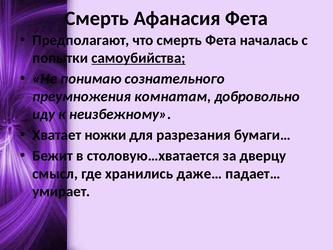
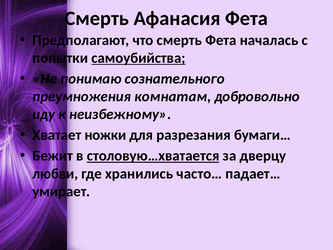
столовую…хватается underline: none -> present (153, 156)
смысл: смысл -> любви (55, 173)
даже…: даже… -> часто… (199, 173)
